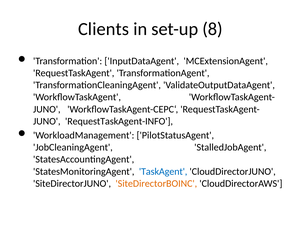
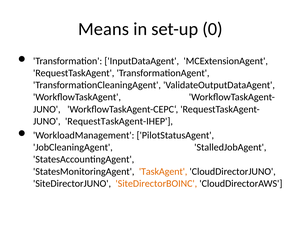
Clients: Clients -> Means (104, 29)
8: 8 -> 0 (213, 29)
RequestTaskAgent-INFO: RequestTaskAgent-INFO -> RequestTaskAgent-IHEP (119, 121)
TaskAgent colour: blue -> orange (163, 171)
